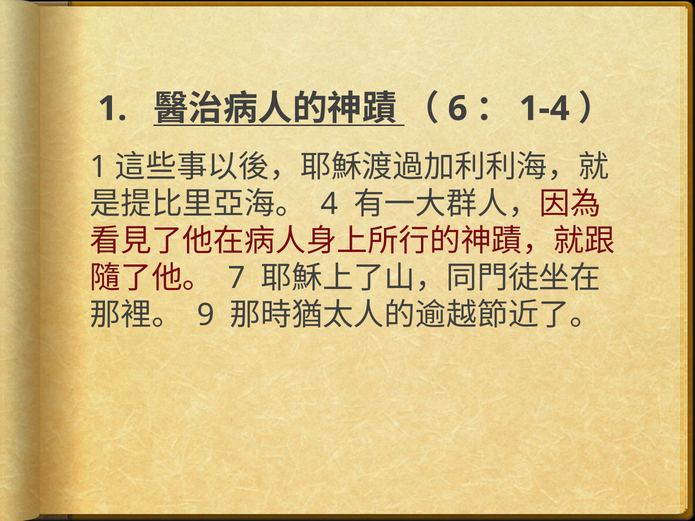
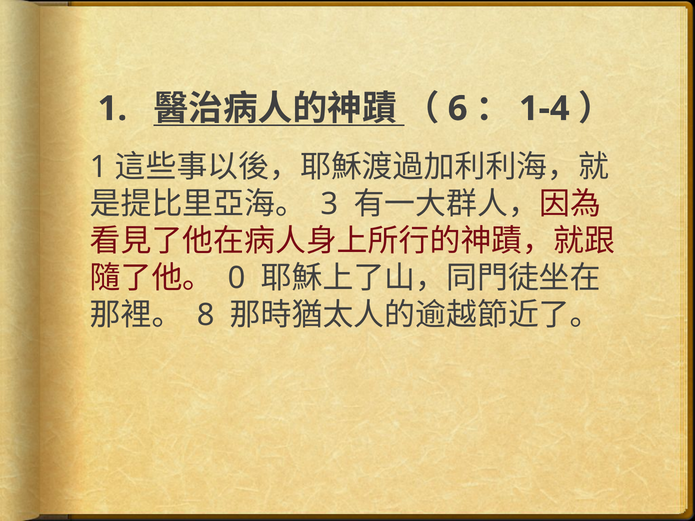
4: 4 -> 3 (329, 204)
7: 7 -> 0 (237, 278)
9: 9 -> 8 (206, 315)
